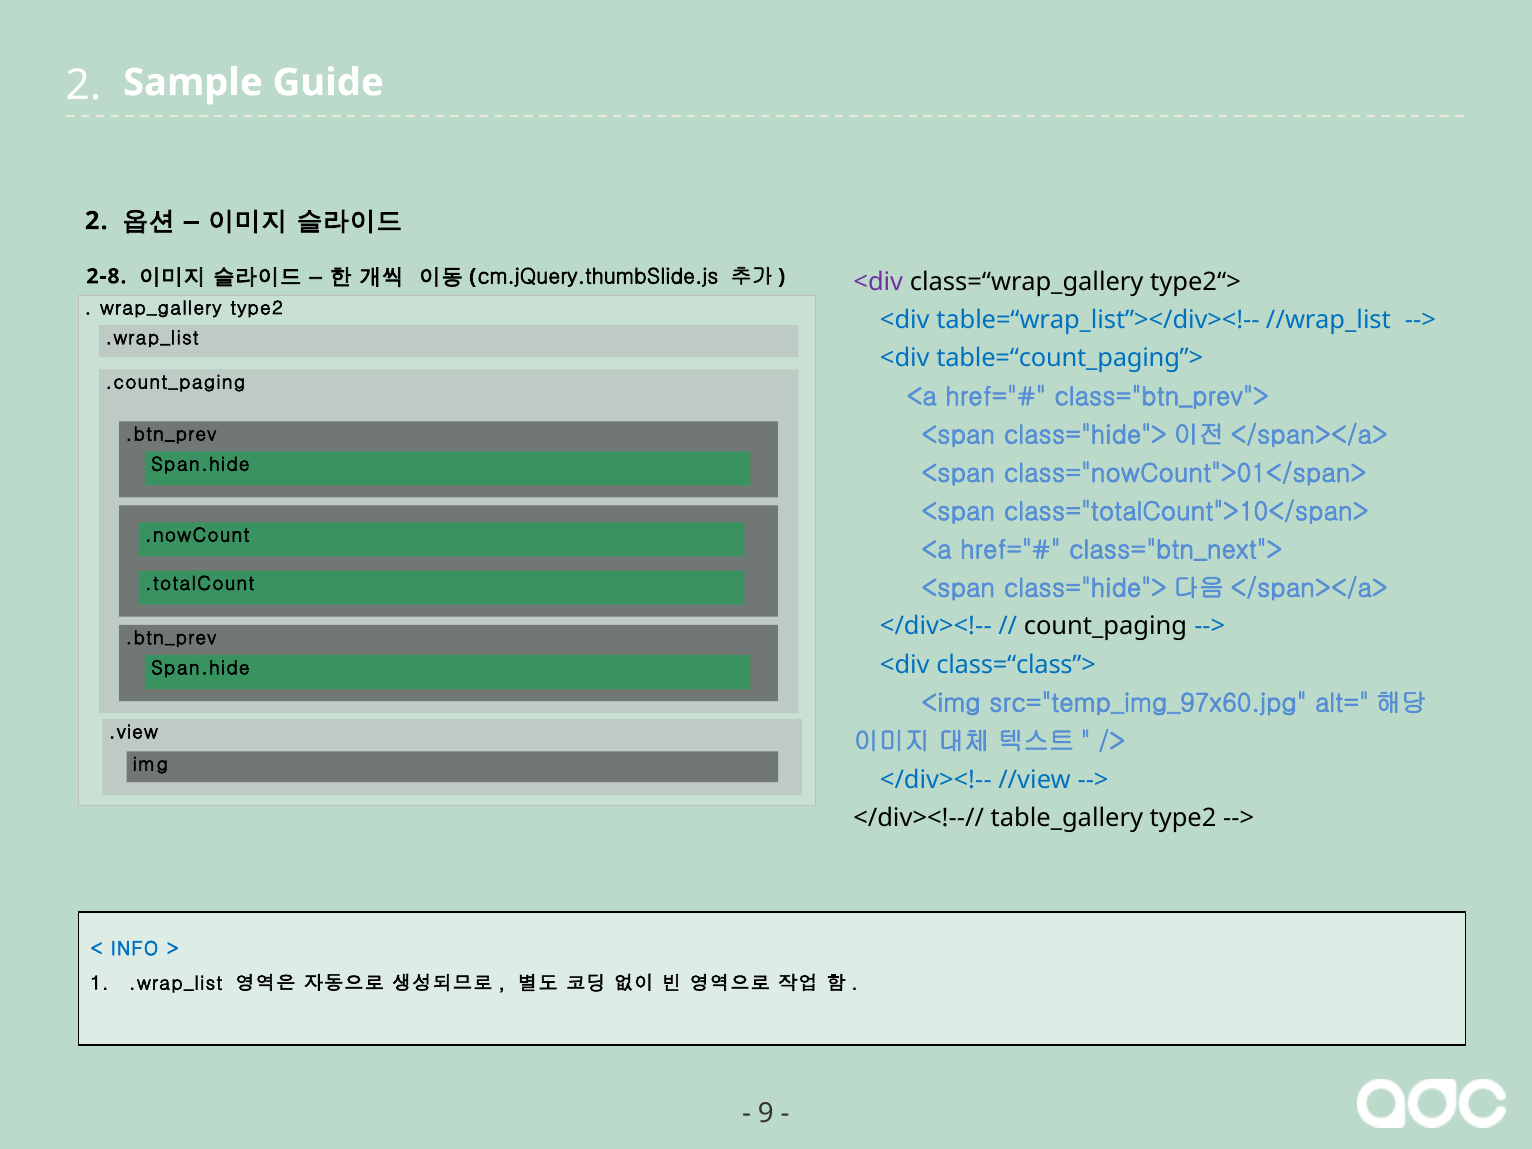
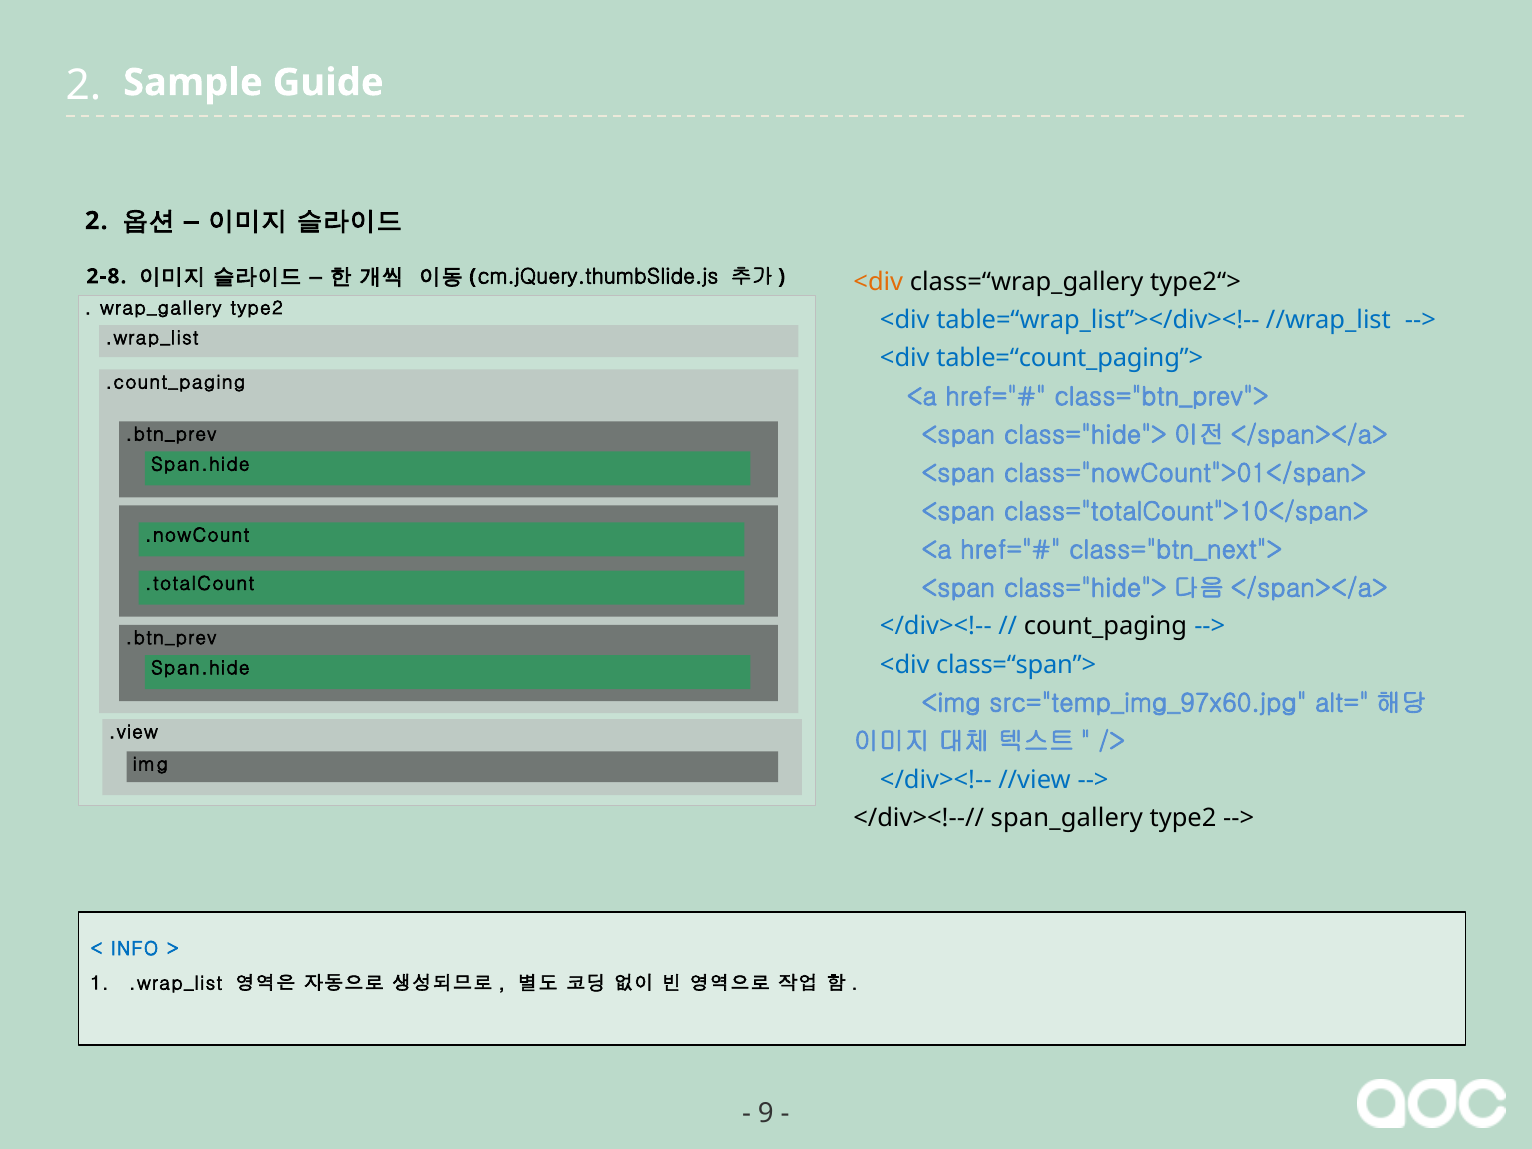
<div colour: purple -> orange (878, 282)
class=“class”>: class=“class”> -> class=“span”> (1016, 665)
table_gallery: table_gallery -> span_gallery (1067, 818)
